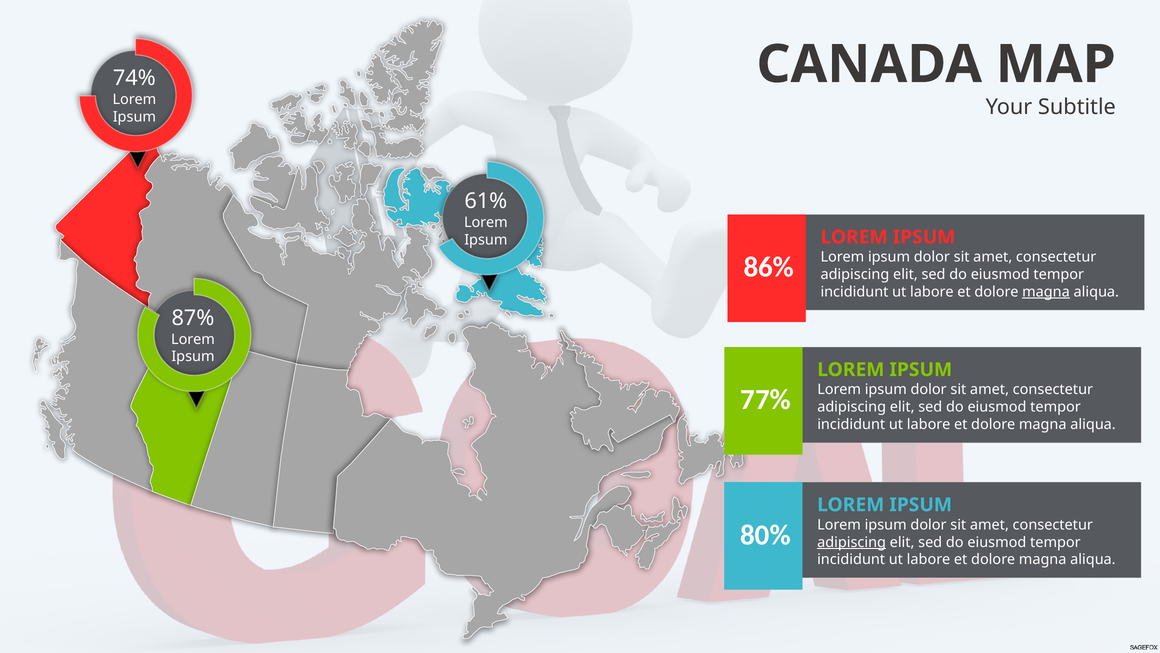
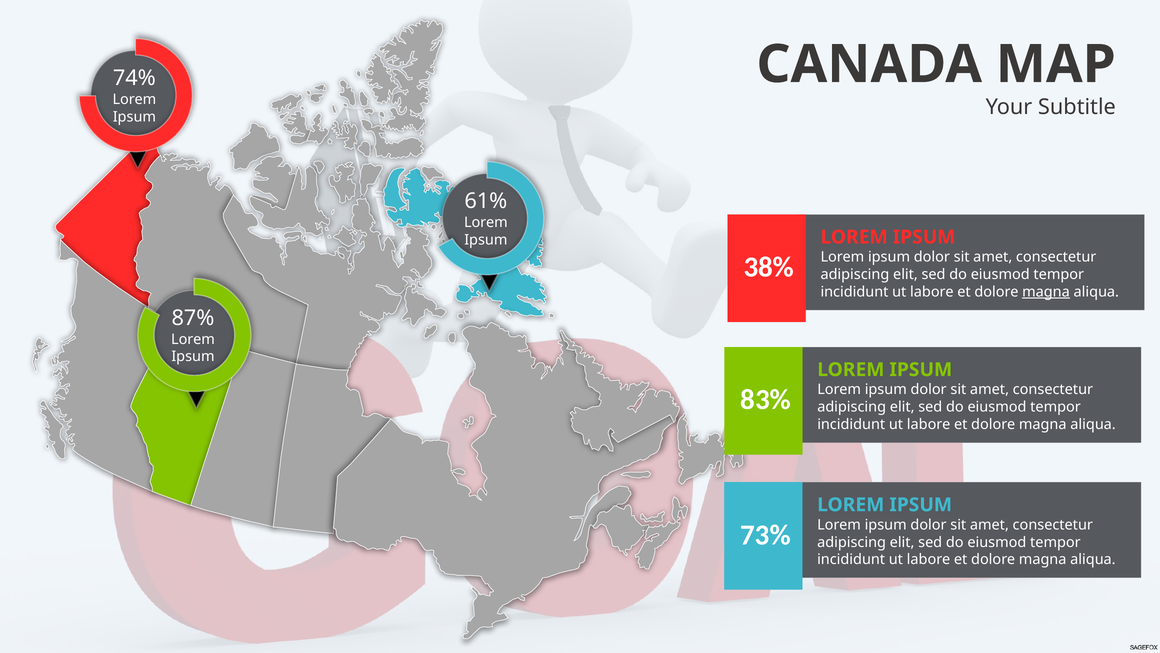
86%: 86% -> 38% (769, 267)
77%: 77% -> 83% (766, 400)
80%: 80% -> 73% (766, 535)
adipiscing underline: present -> none (852, 542)
